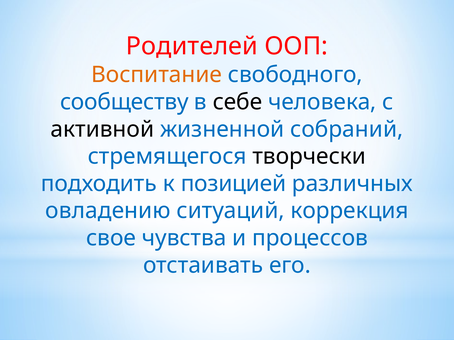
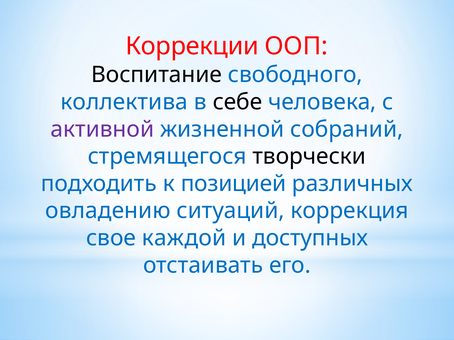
Родителей: Родителей -> Коррекции (192, 46)
Воспитание colour: orange -> black (157, 75)
сообществу: сообществу -> коллектива (124, 102)
активной colour: black -> purple (102, 129)
чувства: чувства -> каждой (184, 238)
процессов: процессов -> доступных (310, 238)
